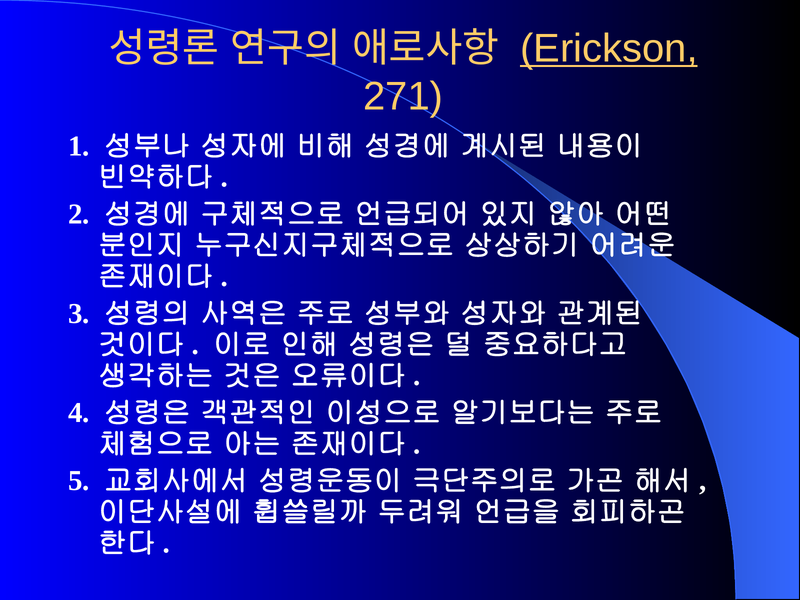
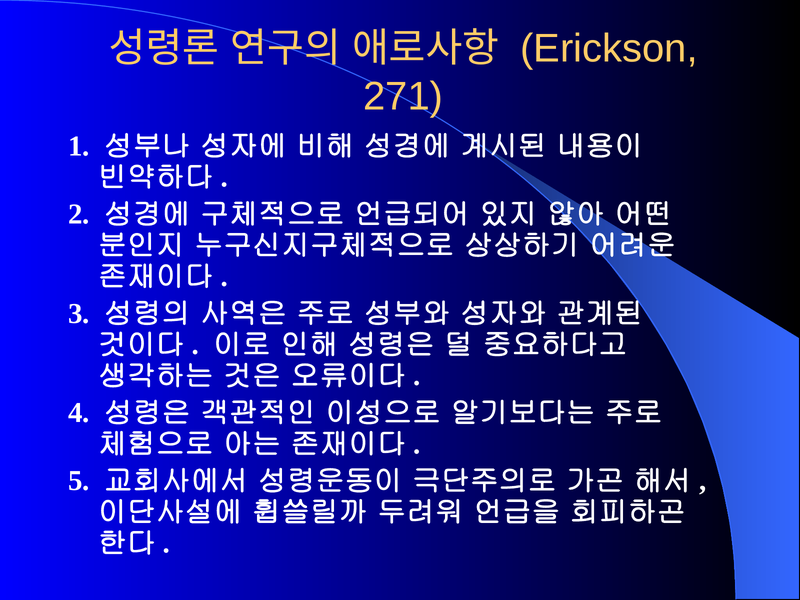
Erickson underline: present -> none (609, 49)
